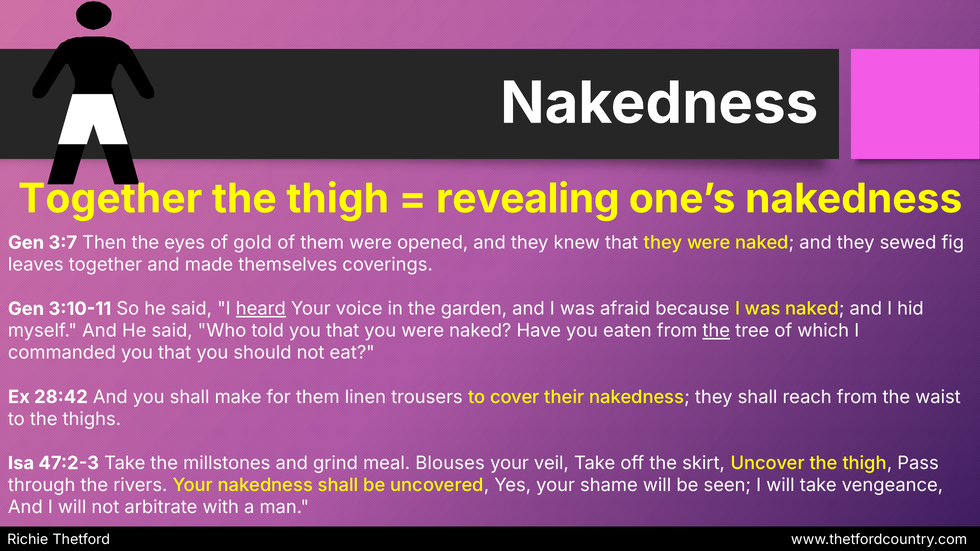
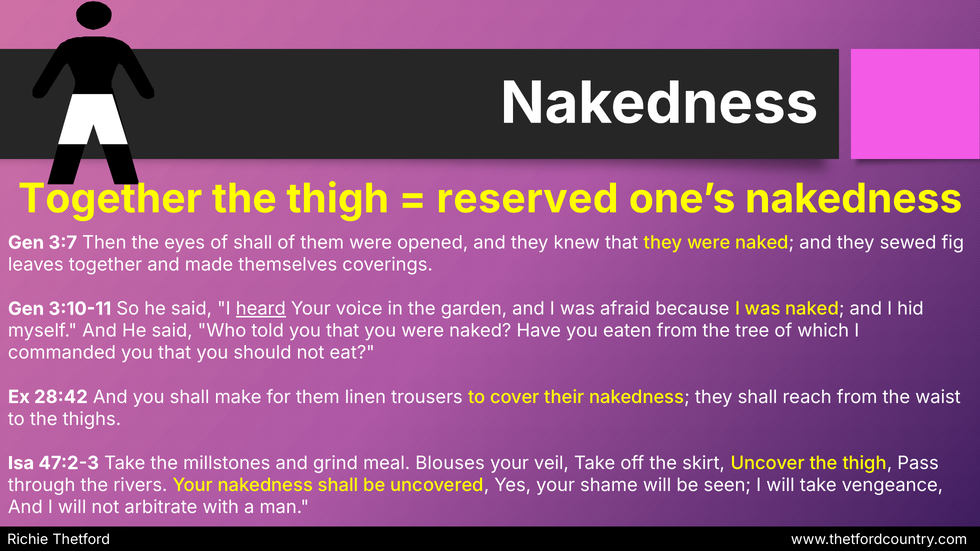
revealing: revealing -> reserved (527, 199)
of gold: gold -> shall (253, 243)
the underline: present -> none (716, 331)
